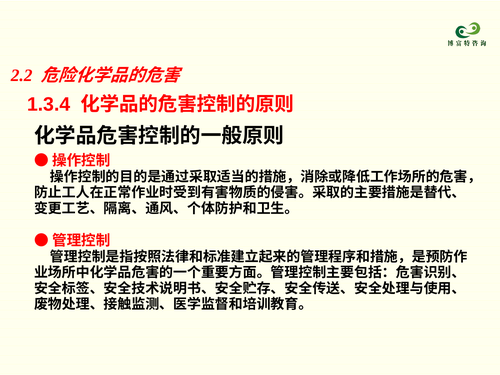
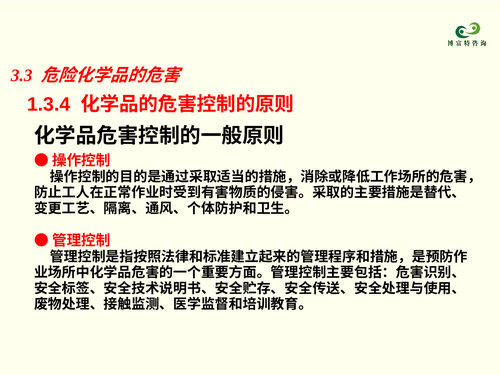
2.2: 2.2 -> 3.3 (22, 76)
